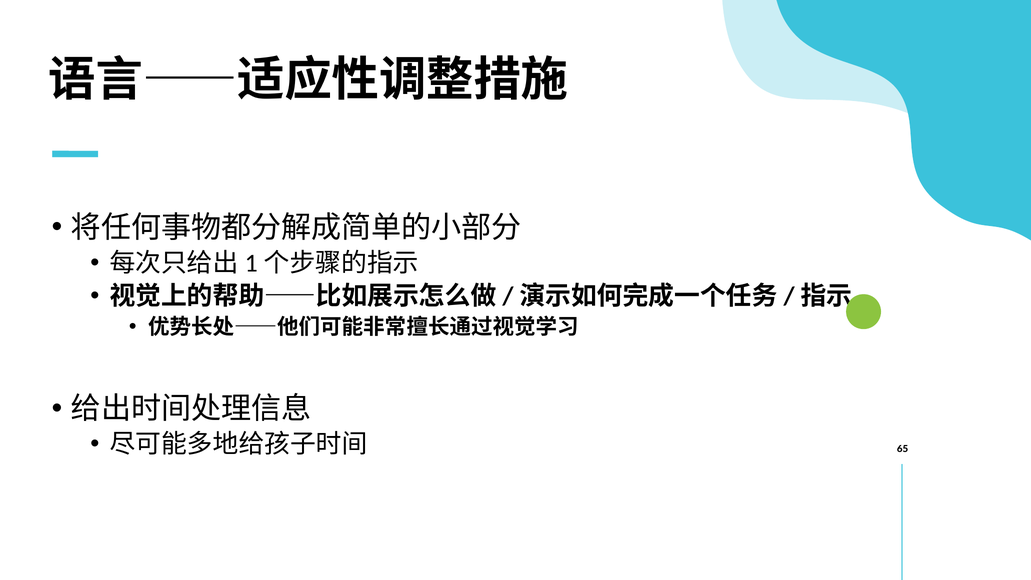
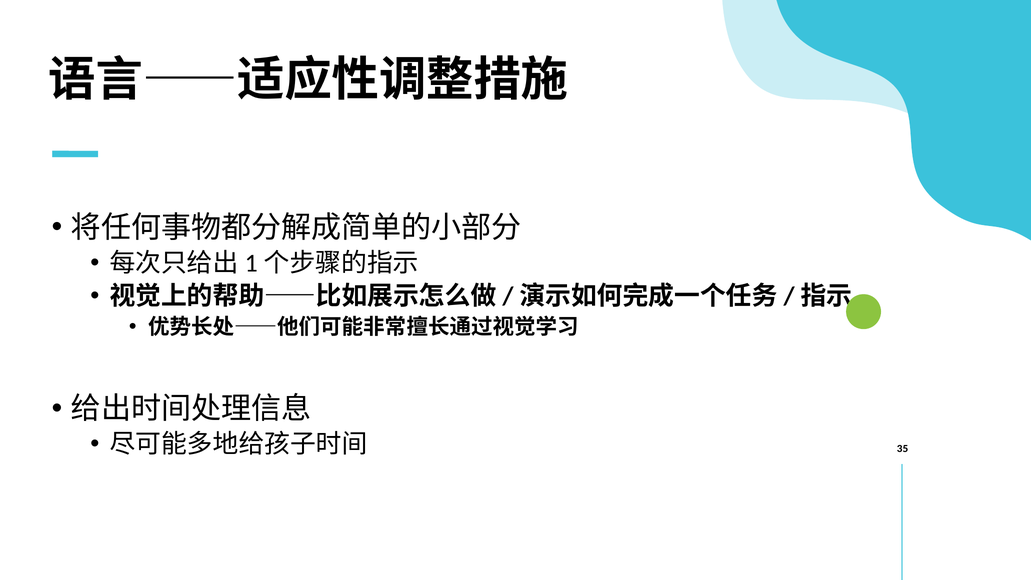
65: 65 -> 35 (903, 449)
